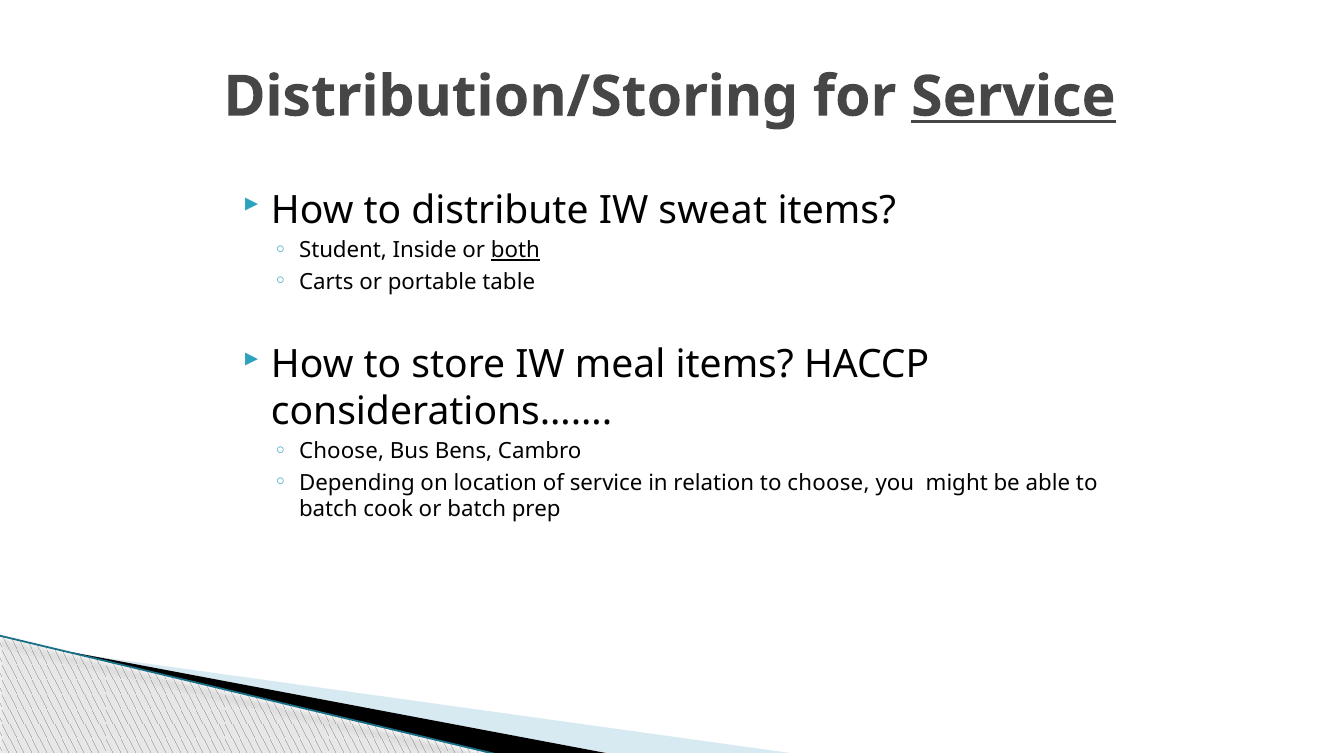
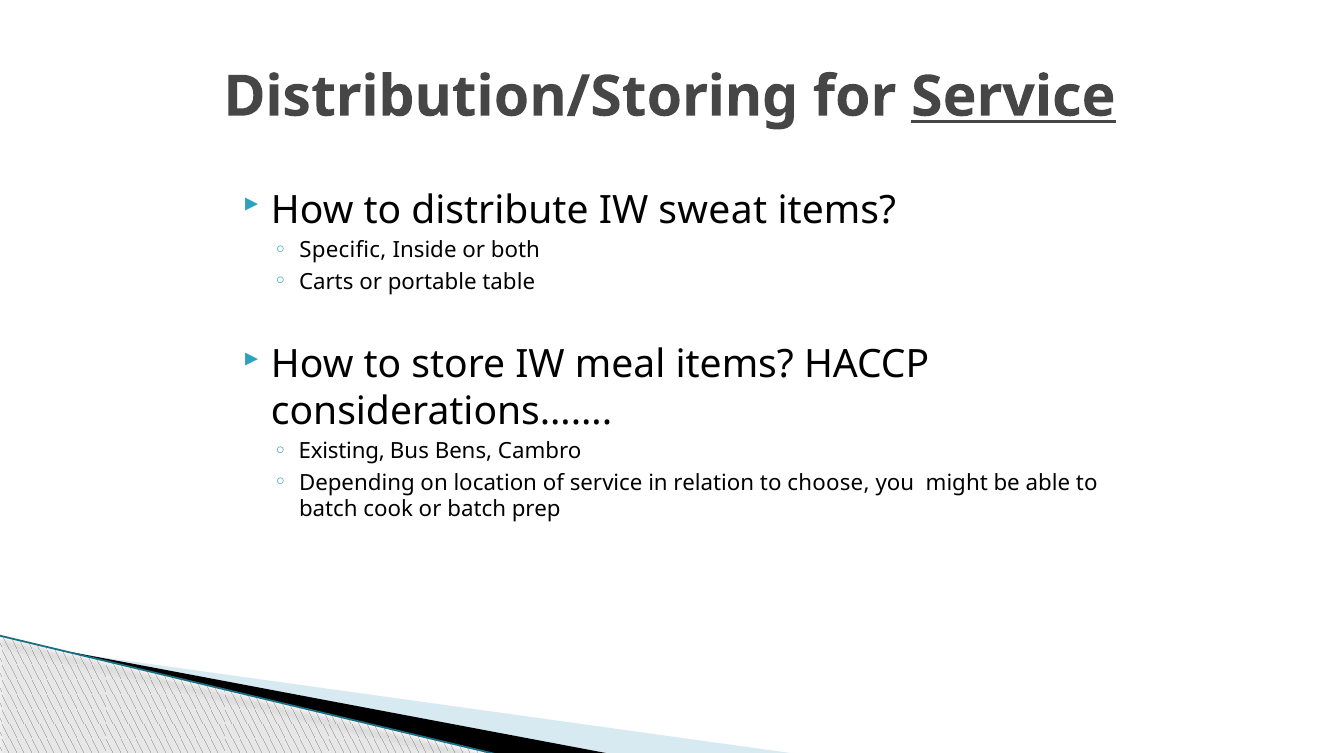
Student: Student -> Specific (343, 251)
both underline: present -> none (515, 251)
Choose: Choose -> Existing (342, 452)
